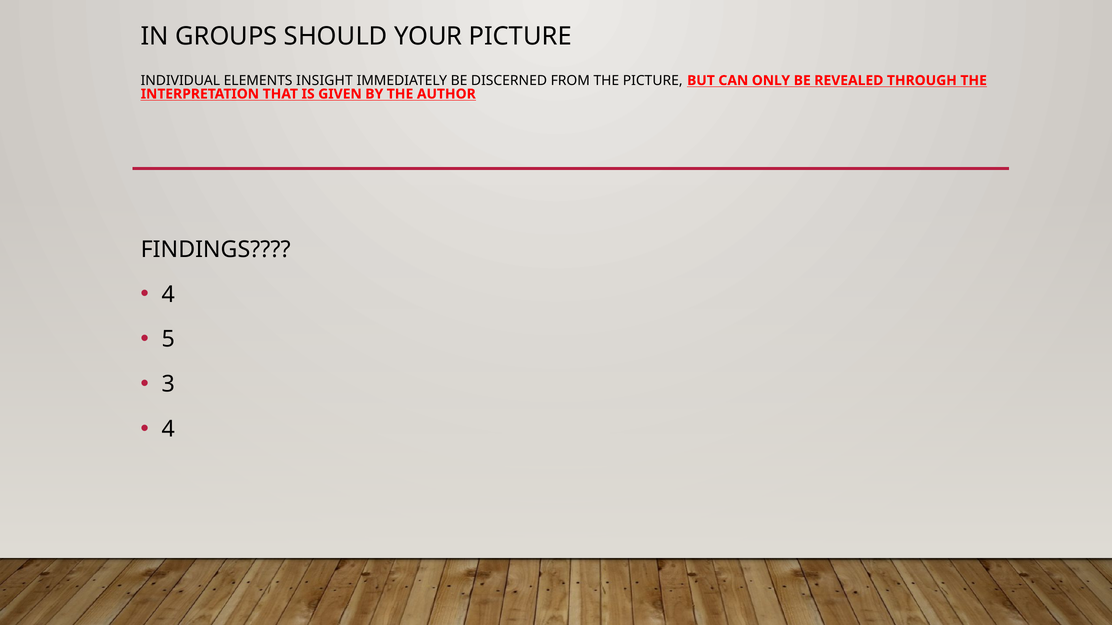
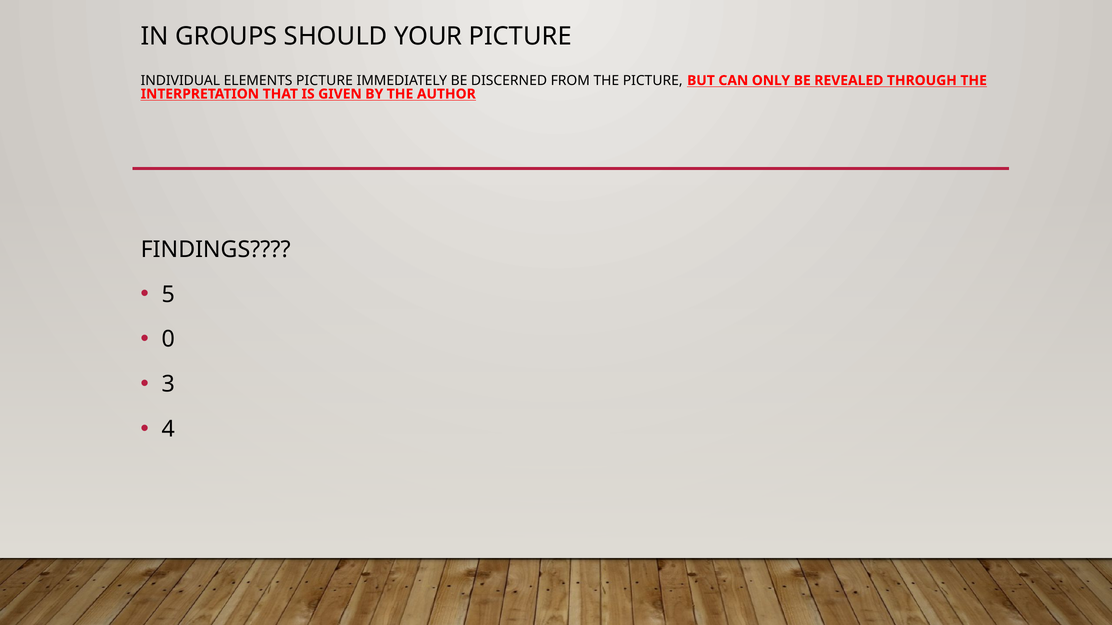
ELEMENTS INSIGHT: INSIGHT -> PICTURE (324, 81)
4: 4 -> 5 (168, 295)
5: 5 -> 0 (168, 340)
